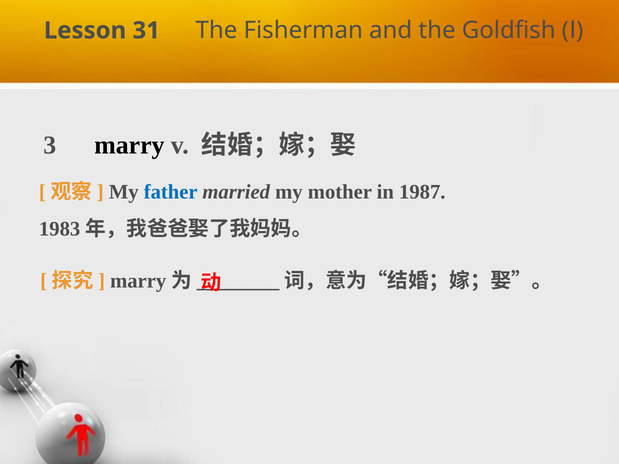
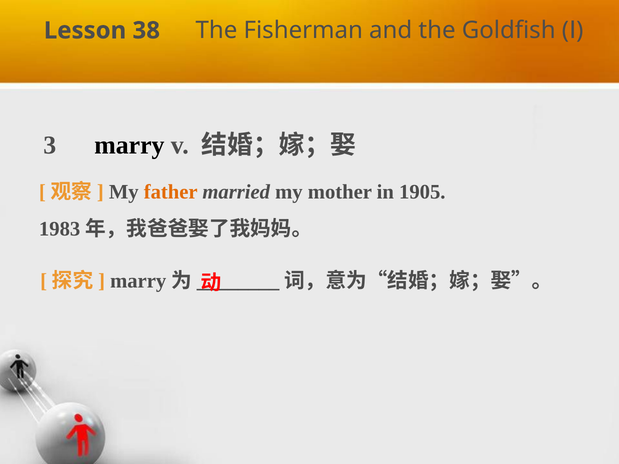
31: 31 -> 38 (146, 31)
father colour: blue -> orange (171, 192)
1987: 1987 -> 1905 (422, 192)
